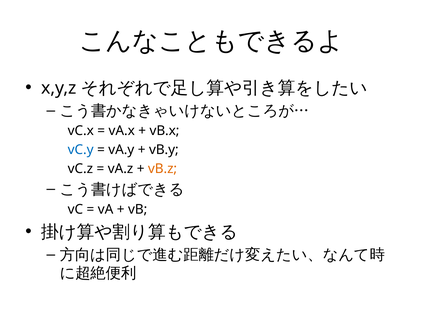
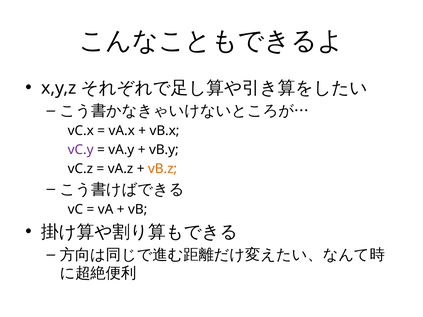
vC.y colour: blue -> purple (81, 150)
